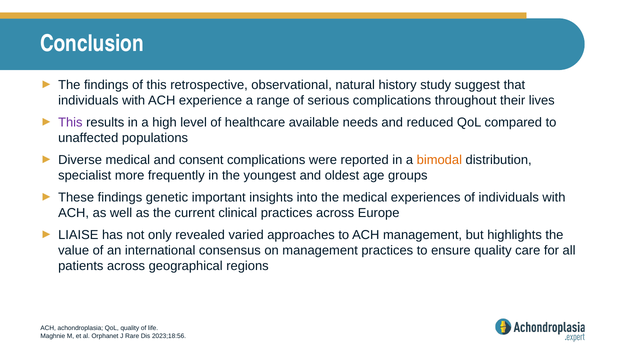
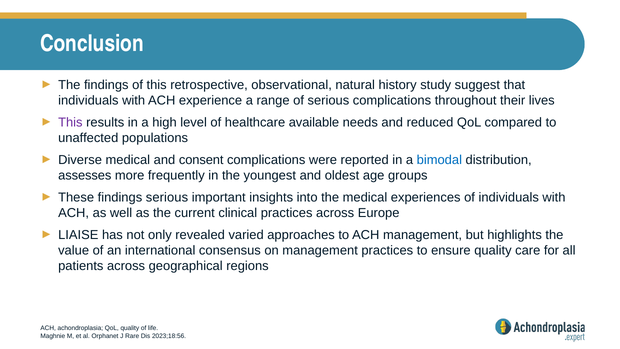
bimodal colour: orange -> blue (439, 160)
specialist: specialist -> assesses (85, 175)
findings genetic: genetic -> serious (167, 197)
